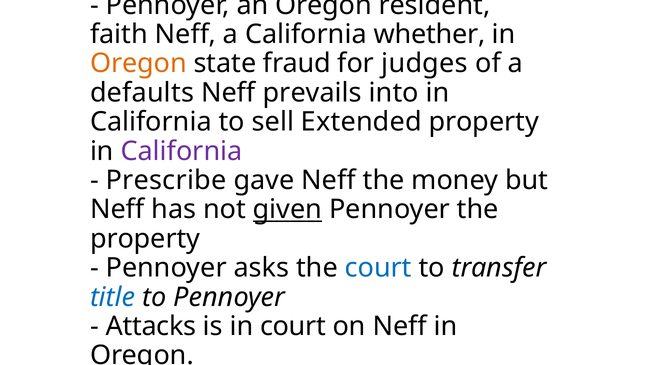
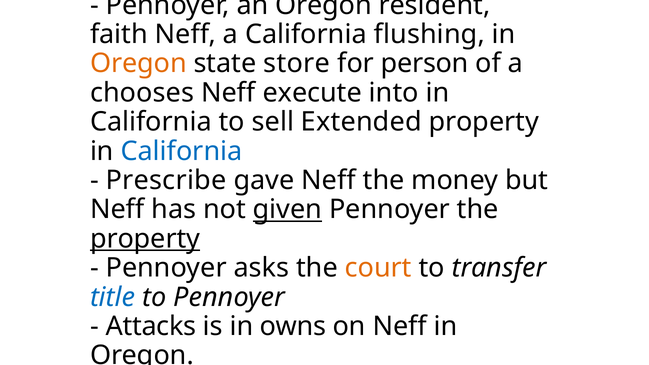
whether: whether -> flushing (429, 34)
fraud: fraud -> store (297, 64)
judges: judges -> person (425, 64)
defaults: defaults -> chooses (142, 93)
prevails: prevails -> execute (312, 93)
California colour: purple -> blue (182, 151)
property underline: none -> present (145, 239)
court colour: blue -> orange (378, 268)
in court: court -> owns (293, 326)
